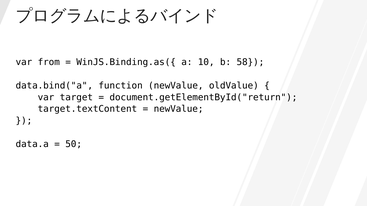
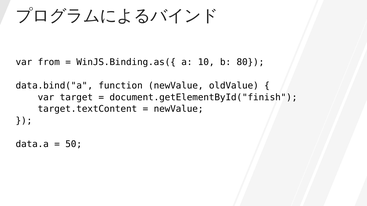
58: 58 -> 80 (250, 62)
document.getElementById("return: document.getElementById("return -> document.getElementById("finish (203, 97)
